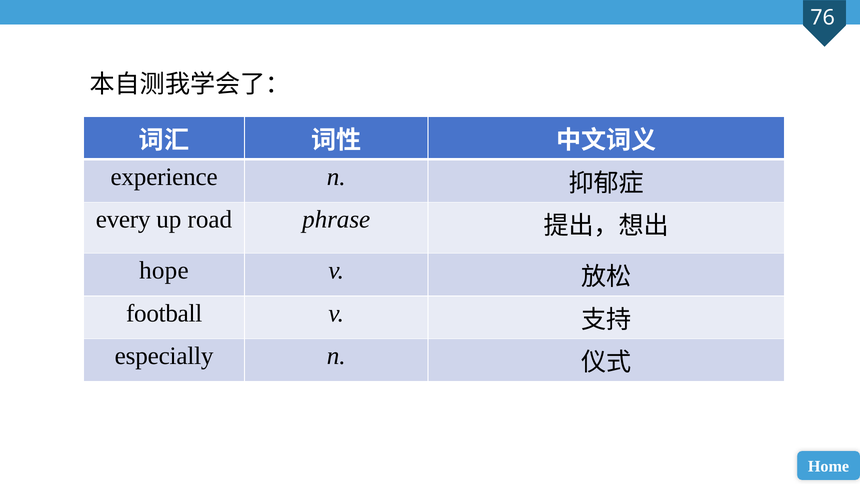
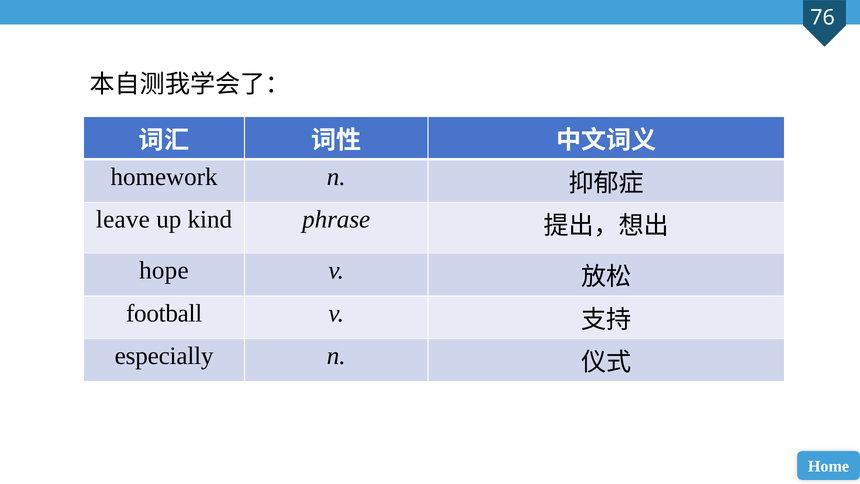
experience: experience -> homework (164, 177)
every: every -> leave (123, 219)
road: road -> kind (210, 219)
